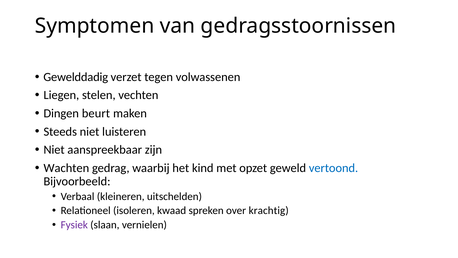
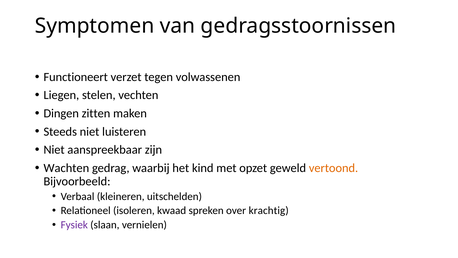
Gewelddadig: Gewelddadig -> Functioneert (76, 77)
beurt: beurt -> zitten (96, 113)
vertoond colour: blue -> orange (333, 168)
